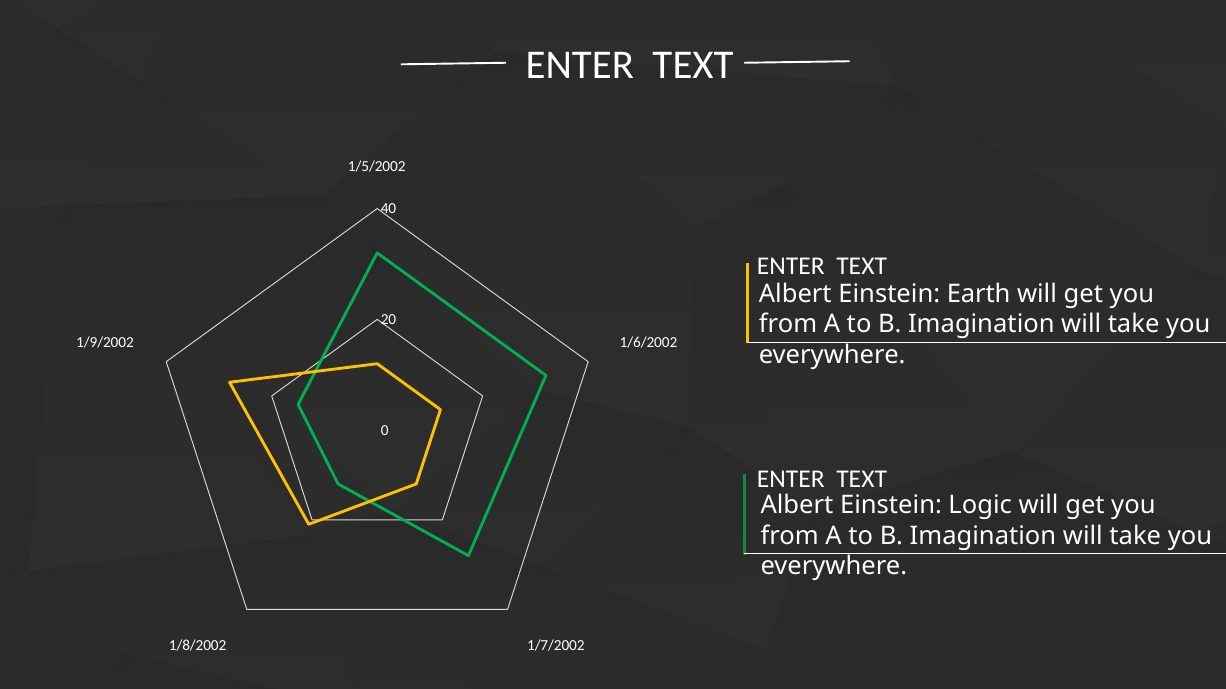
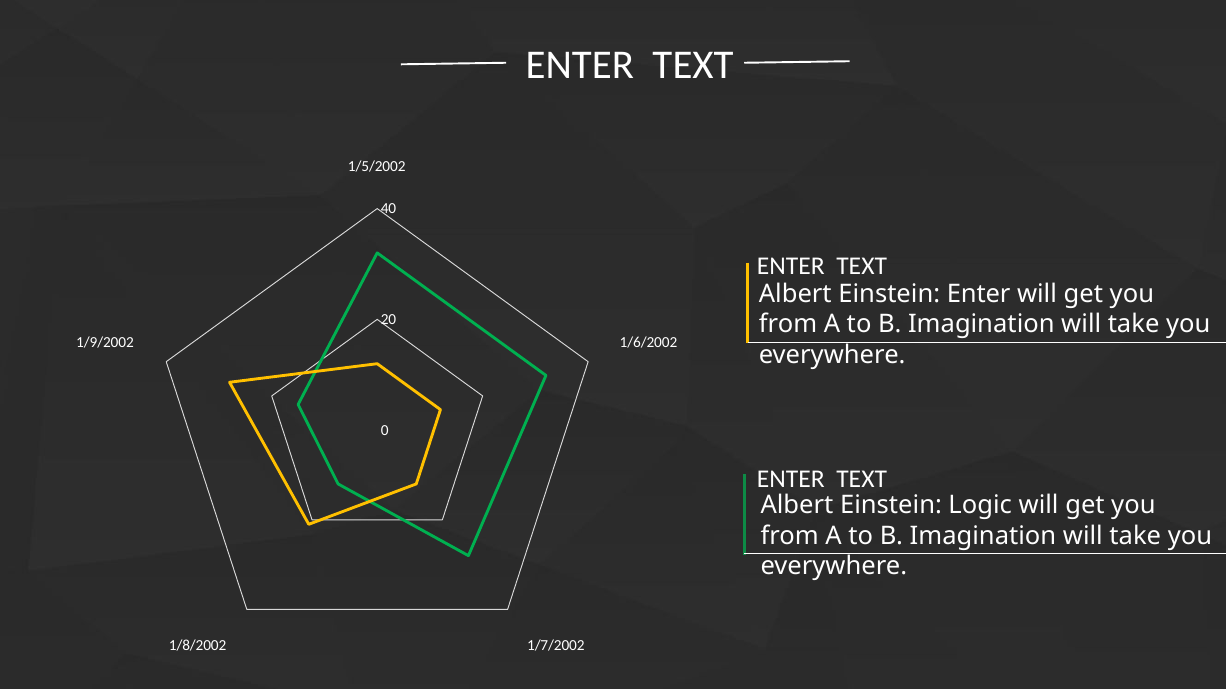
Einstein Earth: Earth -> Enter (979, 294)
